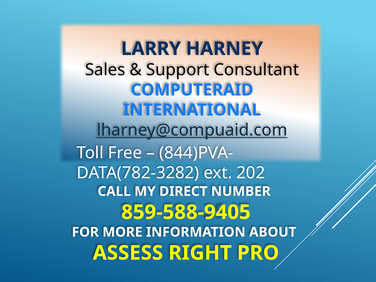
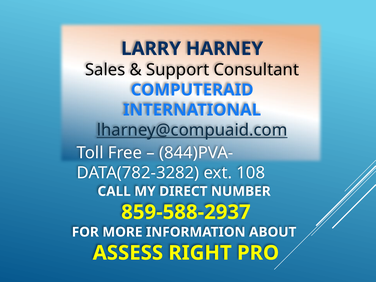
202: 202 -> 108 (251, 173)
859-588-9405: 859-588-9405 -> 859-588-2937 (186, 212)
